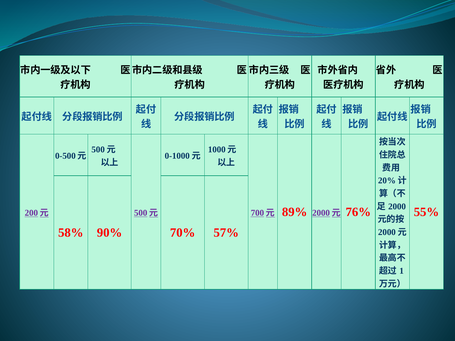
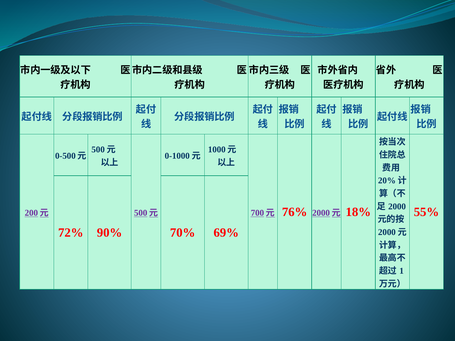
89%: 89% -> 76% (295, 212)
76%: 76% -> 18% (358, 212)
58%: 58% -> 72% (71, 233)
57%: 57% -> 69% (226, 233)
